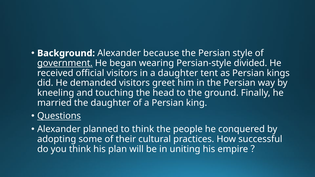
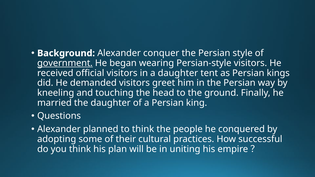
because: because -> conquer (161, 53)
Persian-style divided: divided -> visitors (250, 63)
Questions underline: present -> none (59, 116)
